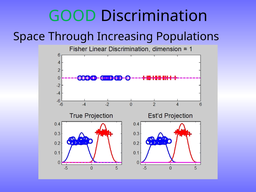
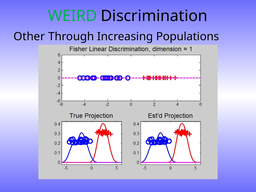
GOOD: GOOD -> WEIRD (73, 16)
Space: Space -> Other (29, 37)
